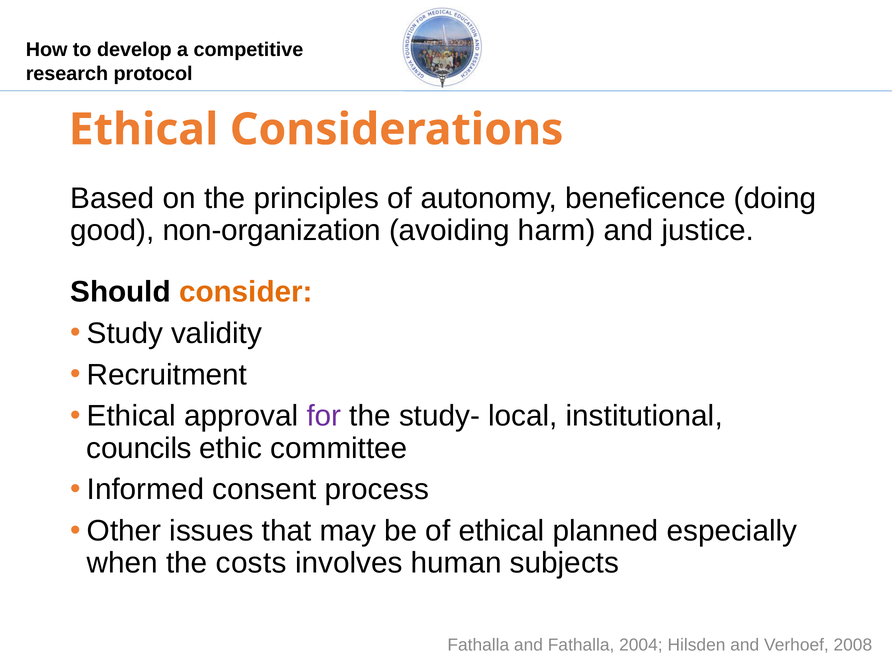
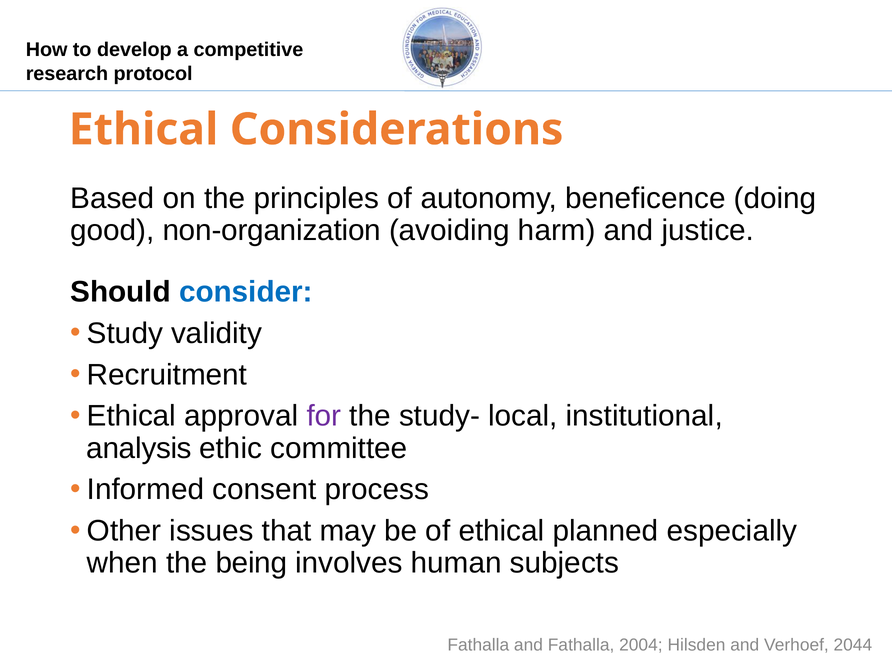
consider colour: orange -> blue (246, 292)
councils: councils -> analysis (139, 448)
costs: costs -> being (251, 563)
2008: 2008 -> 2044 (853, 645)
